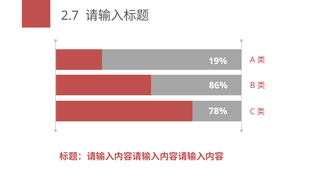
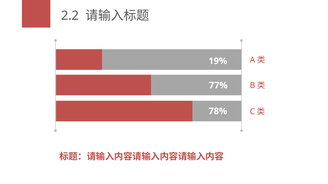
2.7: 2.7 -> 2.2 (70, 16)
86%: 86% -> 77% (218, 86)
